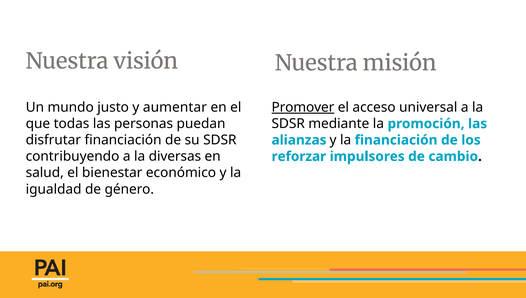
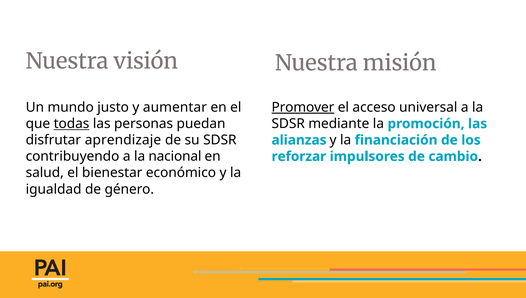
todas underline: none -> present (72, 124)
disfrutar financiación: financiación -> aprendizaje (123, 140)
diversas: diversas -> nacional (175, 156)
